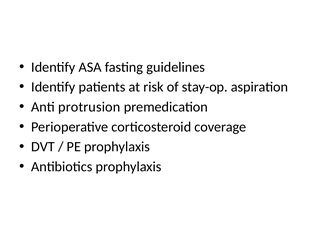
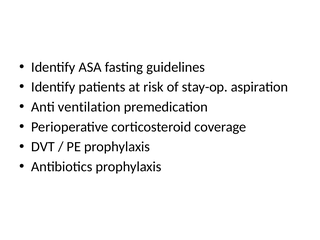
protrusion: protrusion -> ventilation (89, 107)
